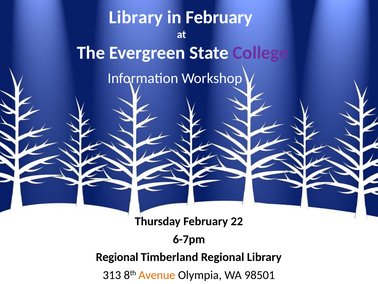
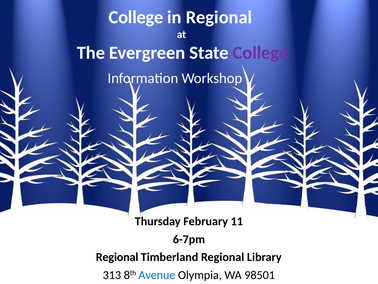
Library: Library -> College (136, 17)
in February: February -> Regional (219, 17)
22: 22 -> 11 (237, 221)
Avenue colour: orange -> blue (157, 275)
